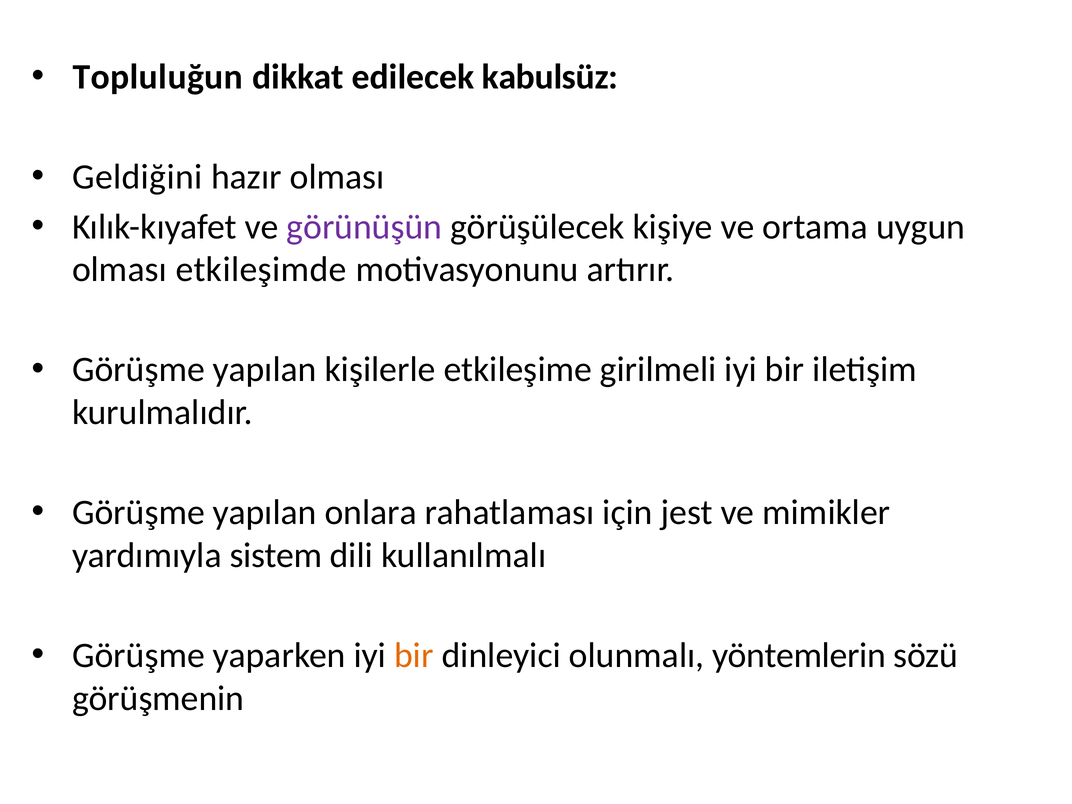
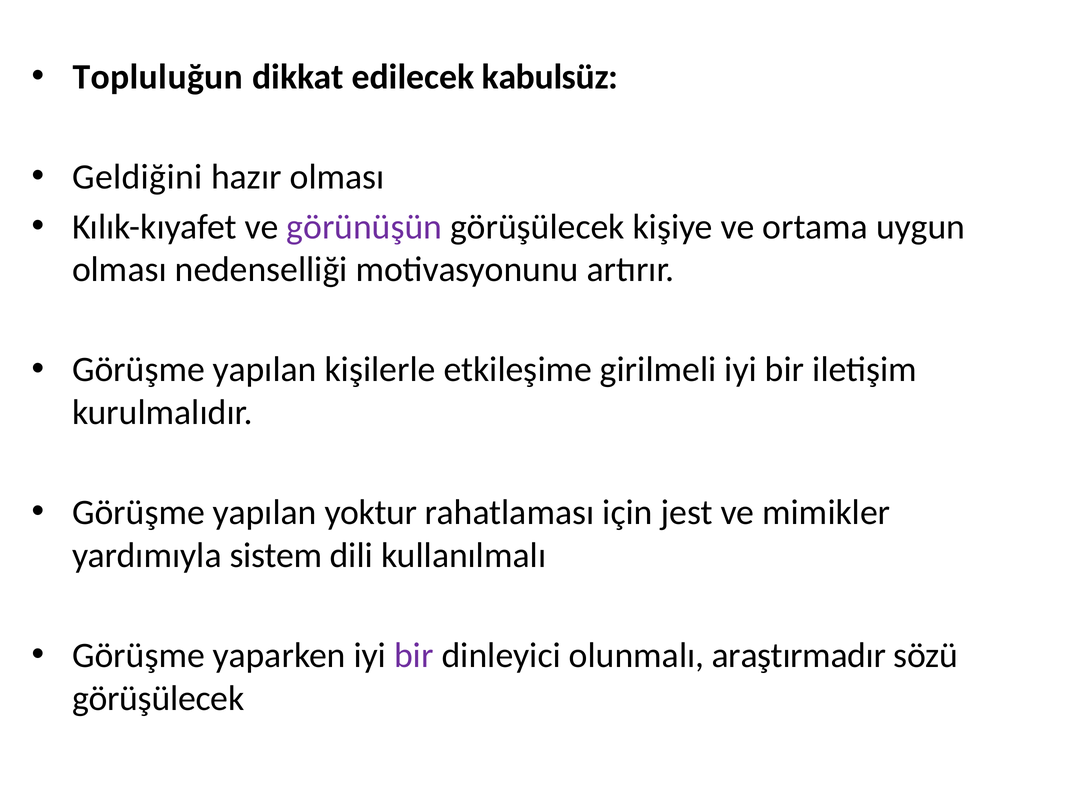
etkileşimde: etkileşimde -> nedenselliği (261, 270)
onlara: onlara -> yoktur (371, 513)
bir colour: orange -> purple (414, 656)
yöntemlerin: yöntemlerin -> araştırmadır (799, 656)
görüşmenin: görüşmenin -> görüşülecek (158, 698)
